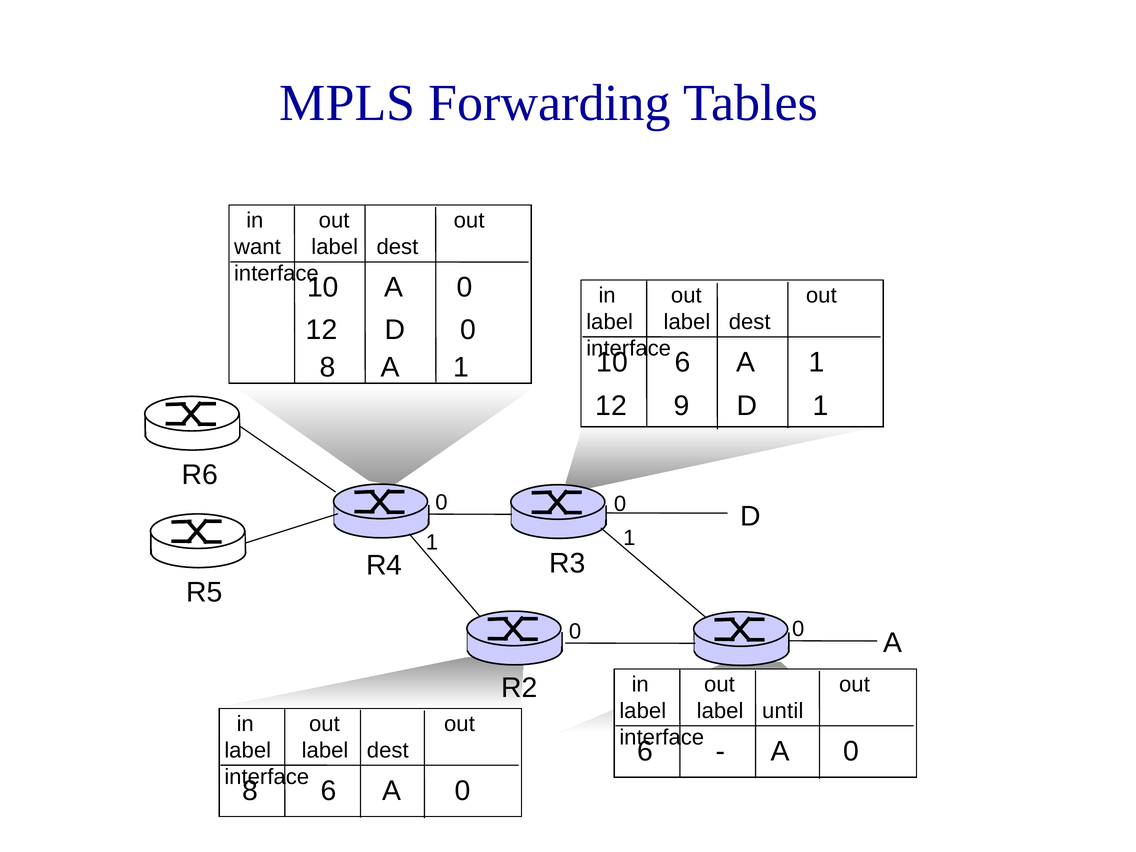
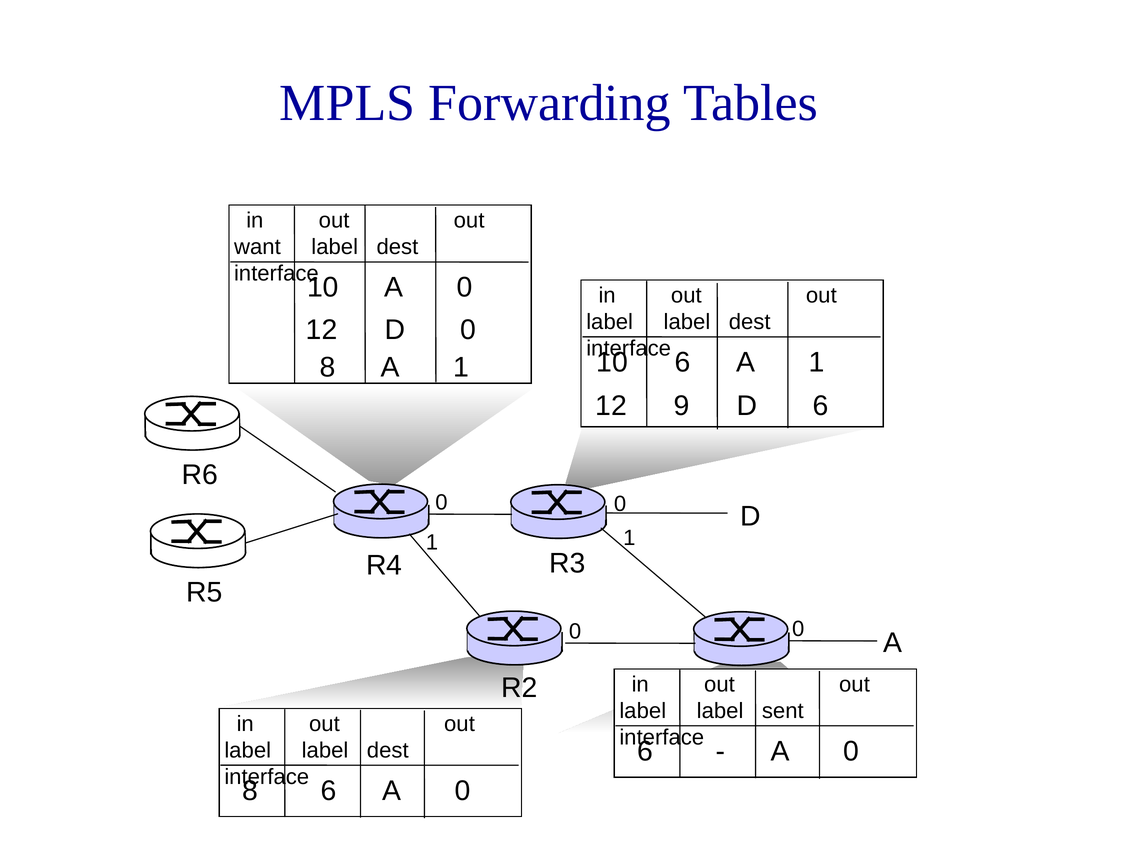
D 1: 1 -> 6 (820, 406)
until: until -> sent (783, 711)
